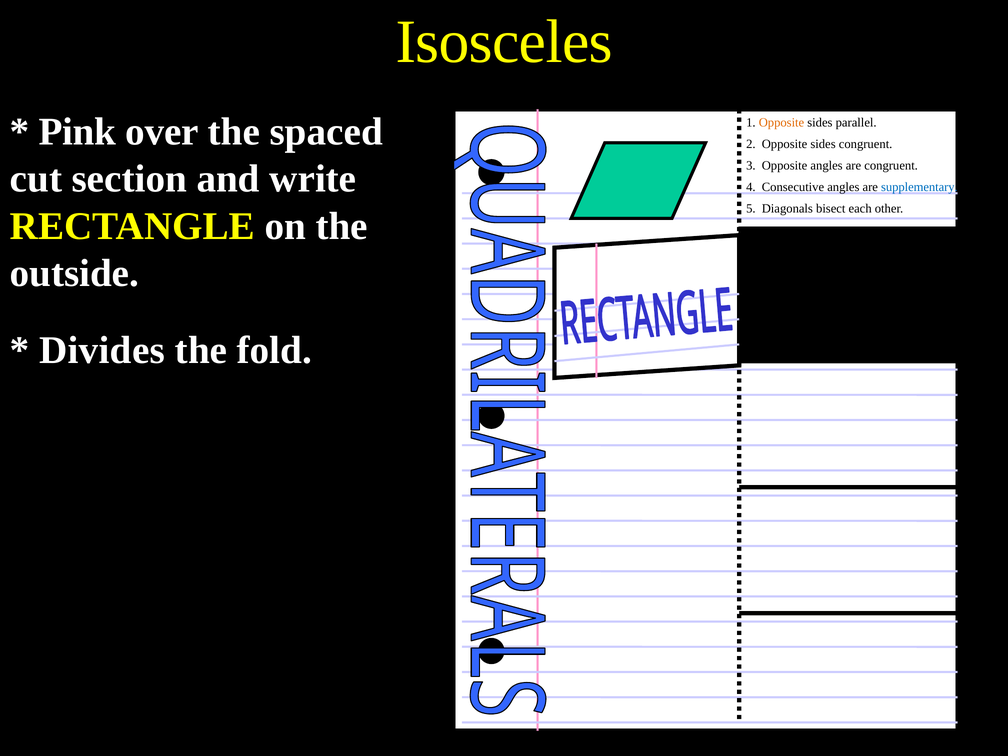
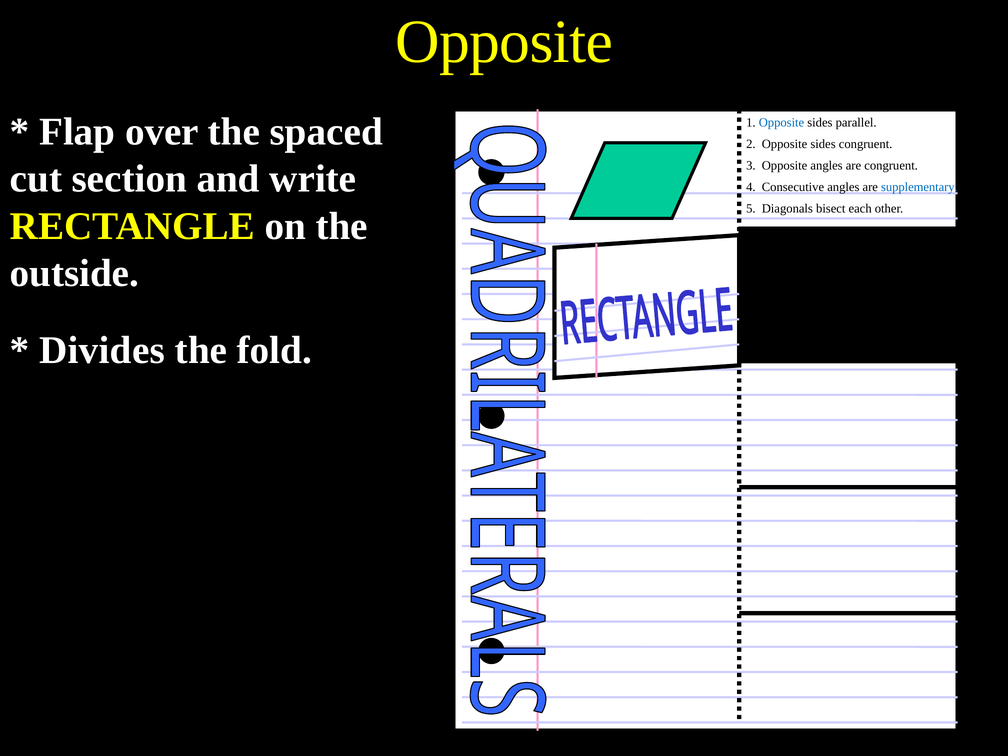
Isosceles: Isosceles -> Opposite (504, 42)
Pink: Pink -> Flap (77, 132)
Opposite colour: orange -> blue (781, 123)
